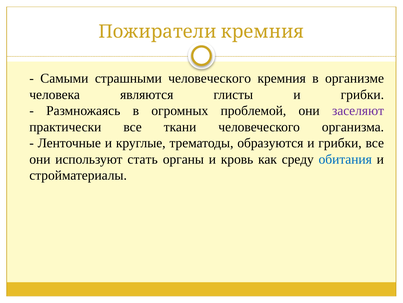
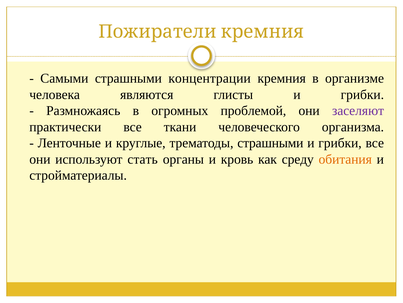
страшными человеческого: человеческого -> концентрации (210, 78)
трематоды образуются: образуются -> страшными (270, 143)
обитания colour: blue -> orange (345, 159)
